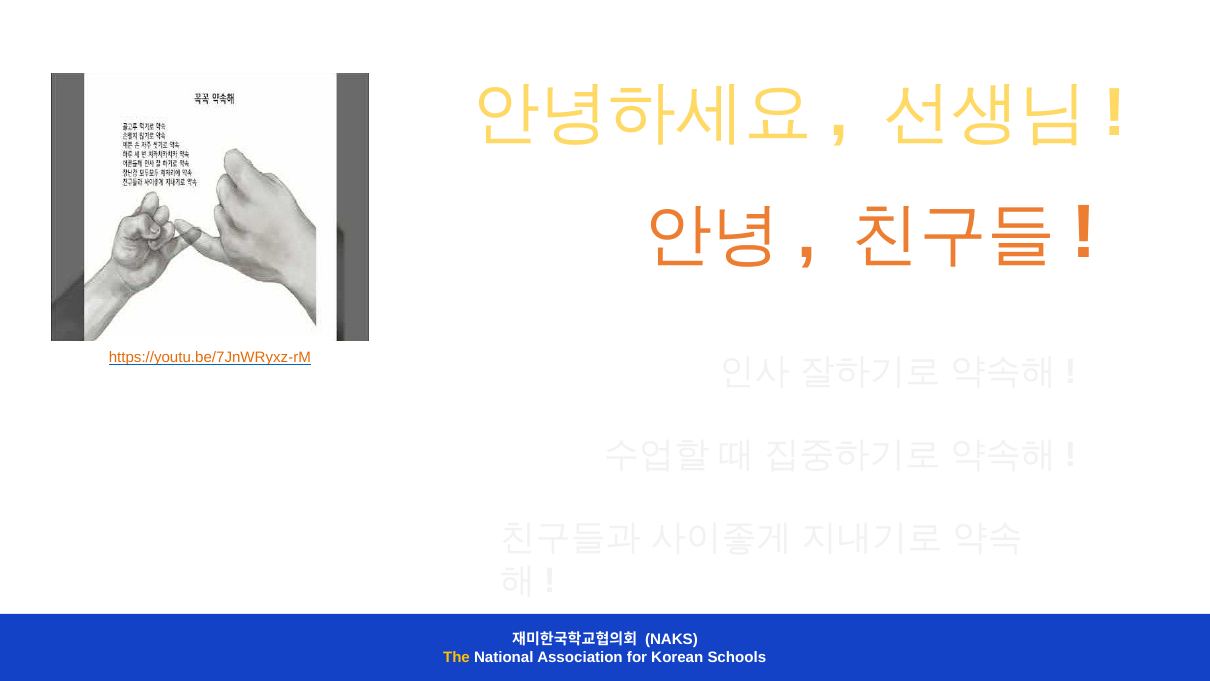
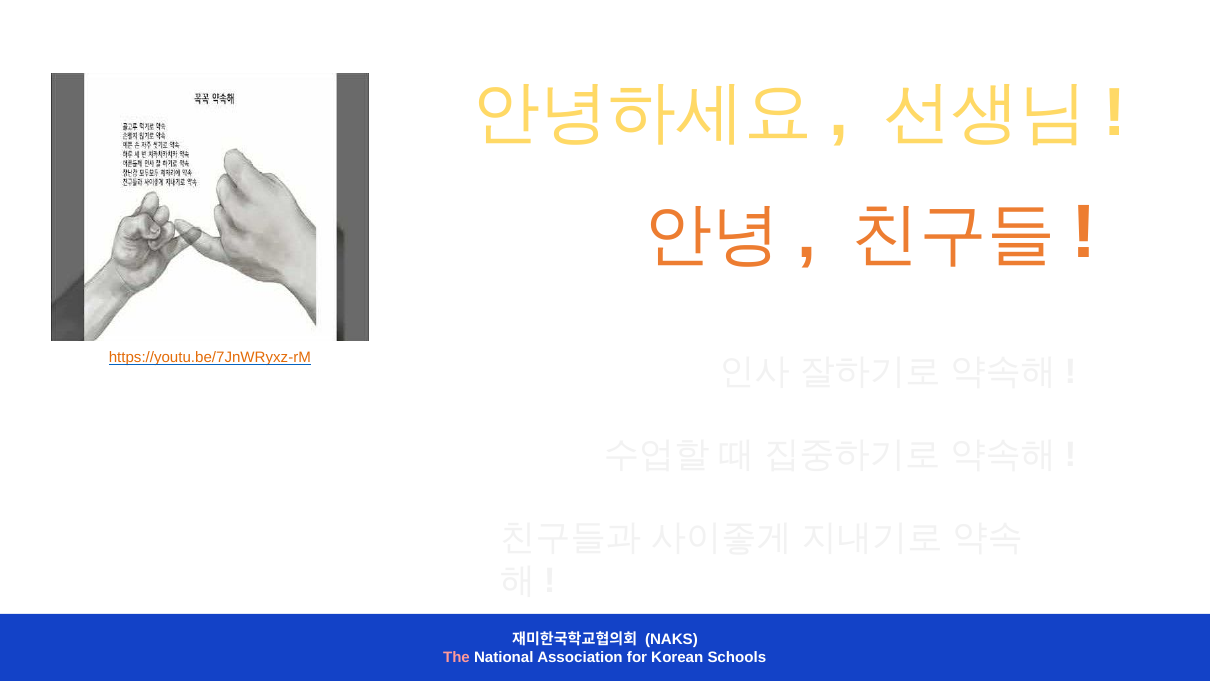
The colour: yellow -> pink (456, 657)
